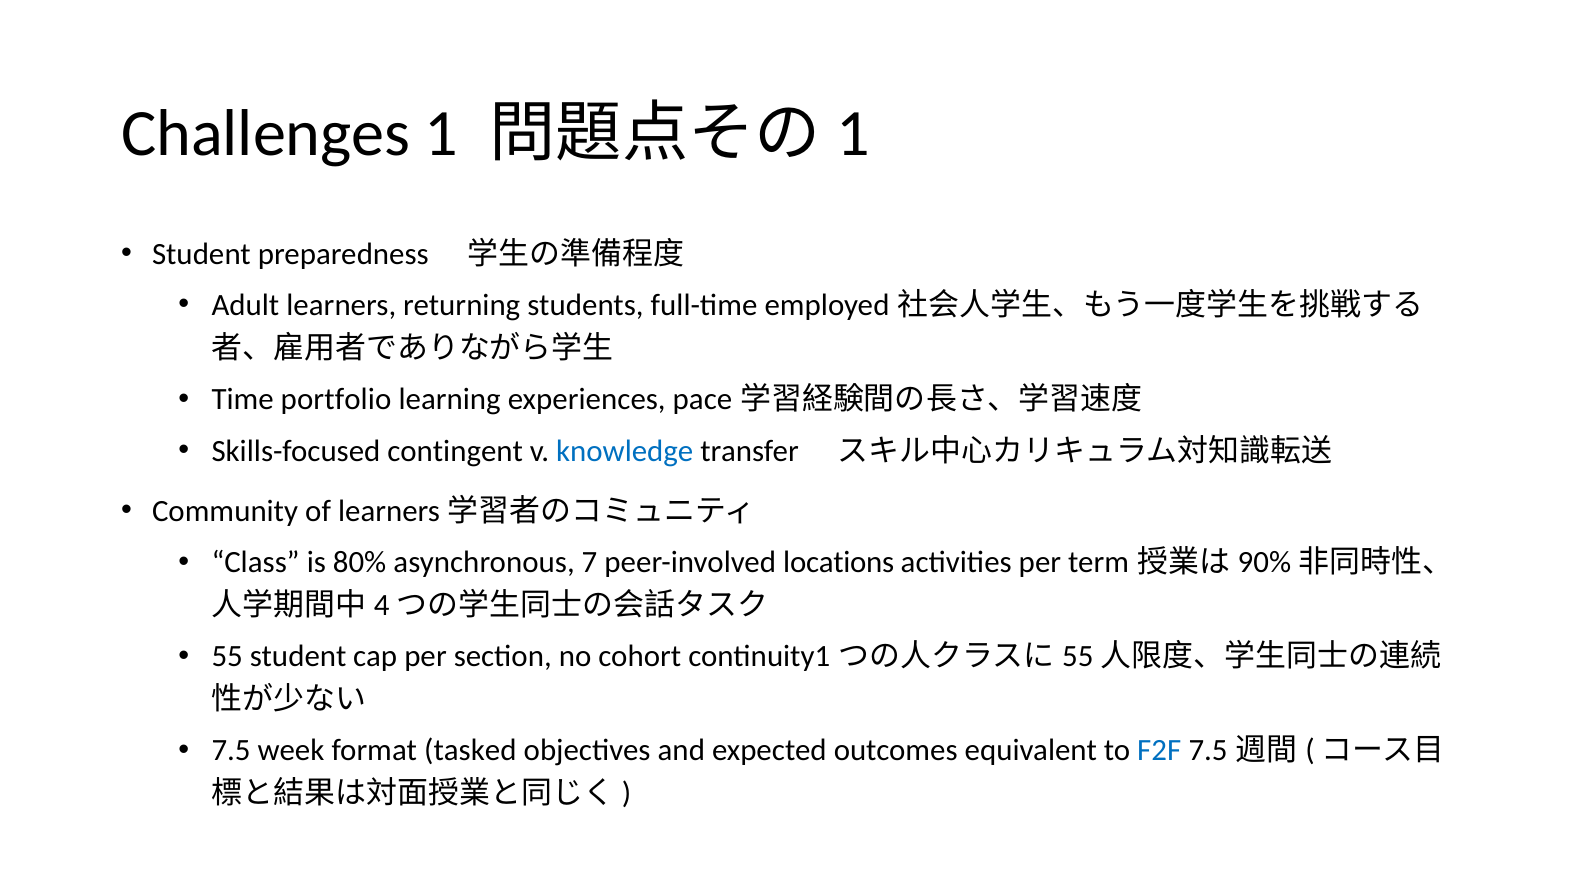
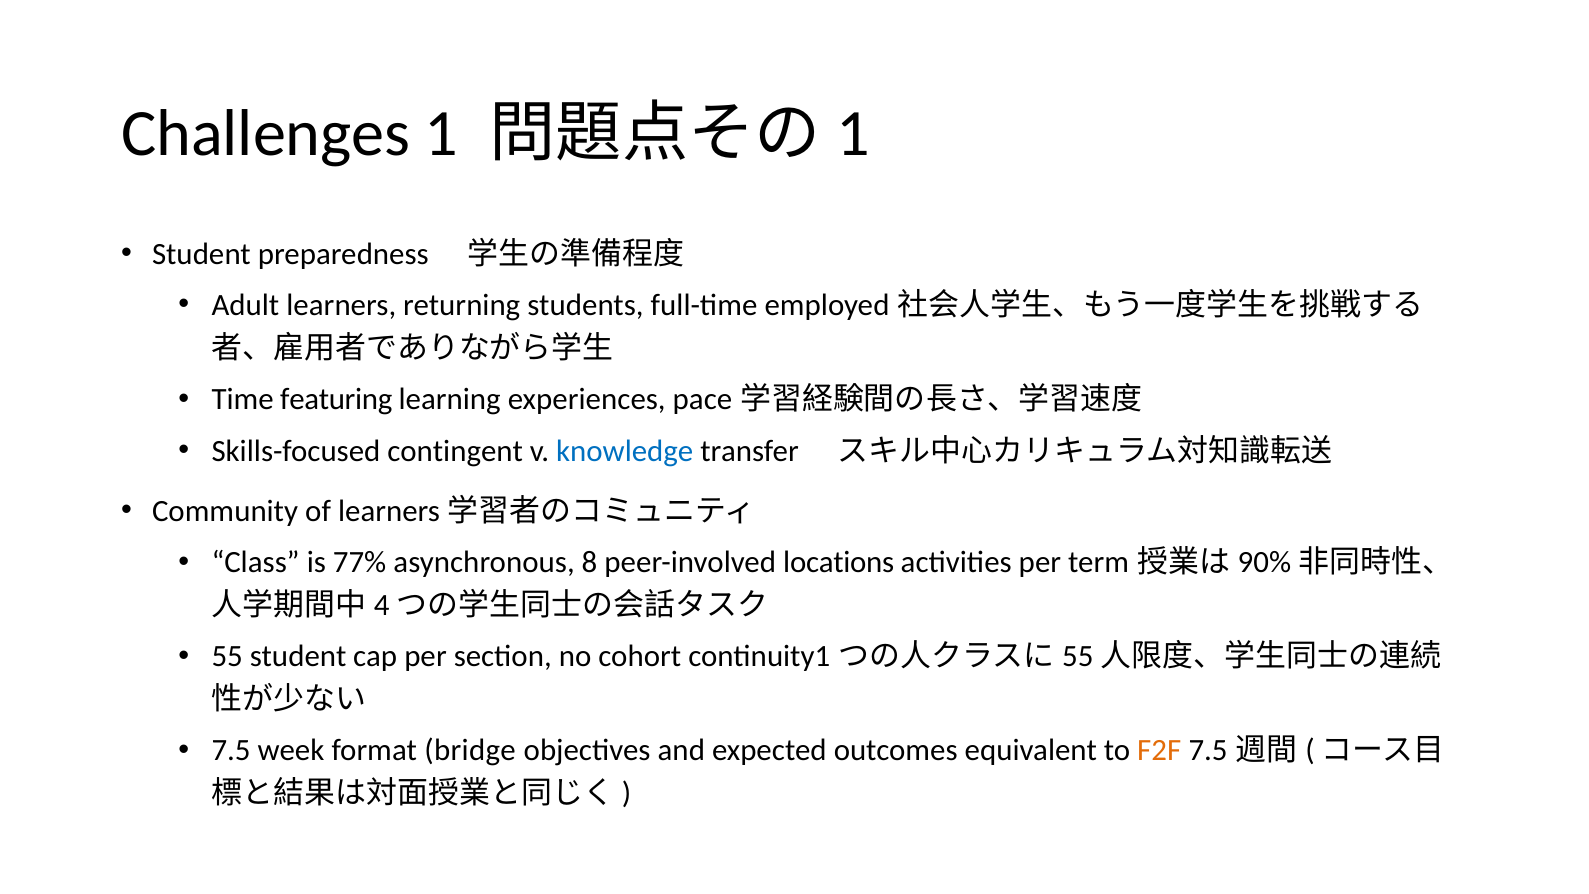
portfolio: portfolio -> featuring (336, 399)
80%: 80% -> 77% (360, 562)
7: 7 -> 8 (589, 562)
tasked: tasked -> bridge (470, 751)
F2F colour: blue -> orange (1159, 751)
